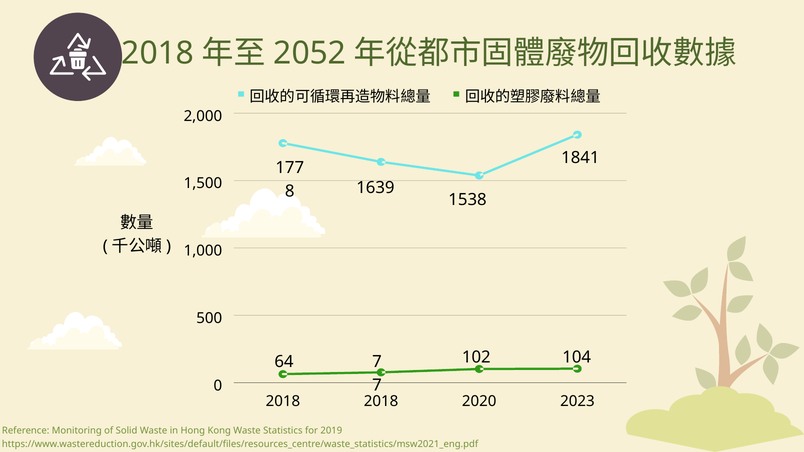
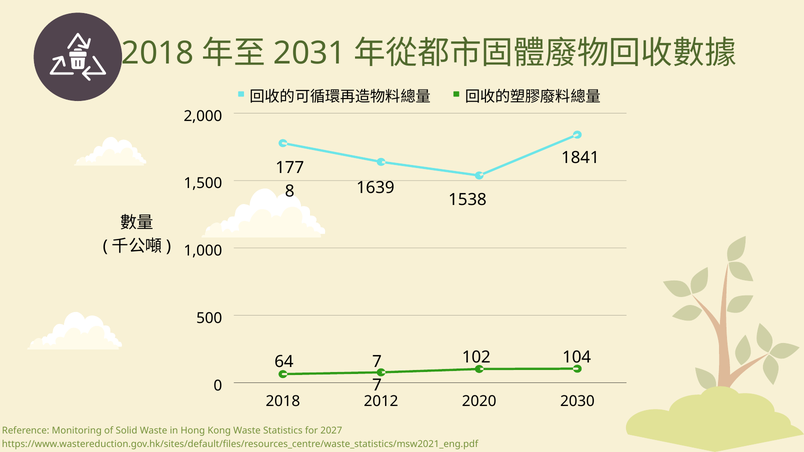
2052: 2052 -> 2031 (310, 53)
2018 2018: 2018 -> 2012 (381, 401)
2023: 2023 -> 2030 (577, 401)
2019: 2019 -> 2027 (331, 431)
